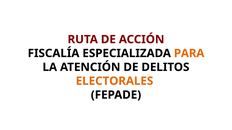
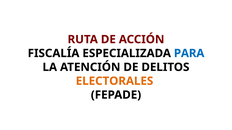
PARA colour: orange -> blue (189, 53)
